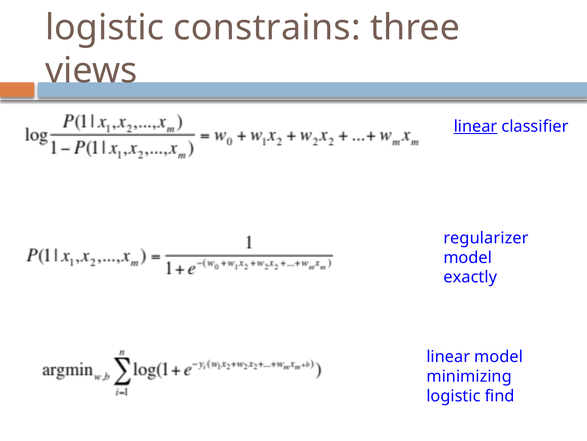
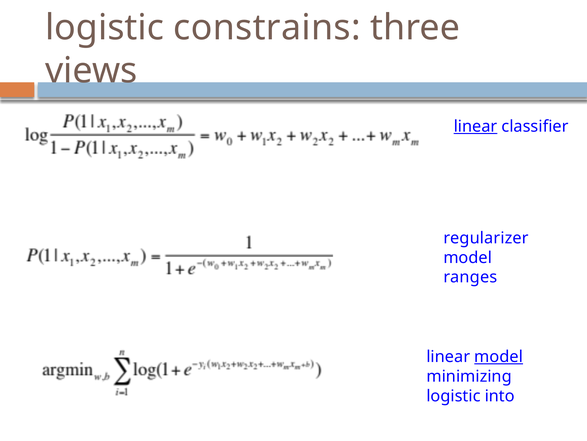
exactly: exactly -> ranges (470, 277)
model underline: none -> present (499, 356)
find: find -> into (500, 395)
